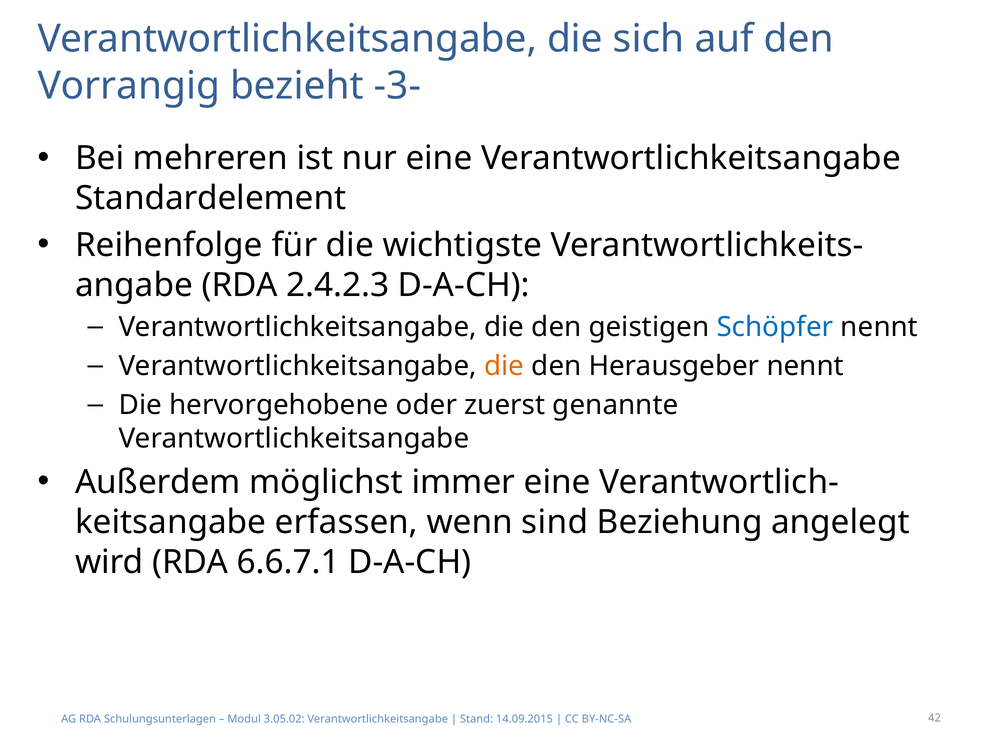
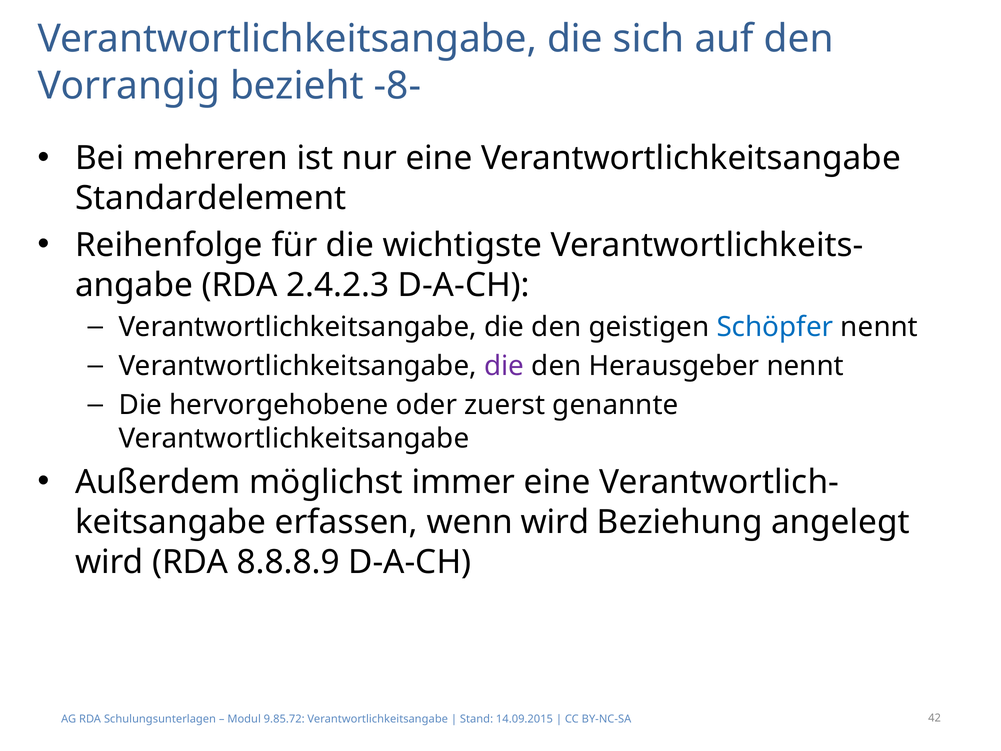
-3-: -3- -> -8- (398, 86)
die colour: orange -> purple (504, 366)
wenn sind: sind -> wird (555, 522)
6.6.7.1: 6.6.7.1 -> 8.8.8.9 (288, 562)
3.05.02: 3.05.02 -> 9.85.72 (284, 719)
